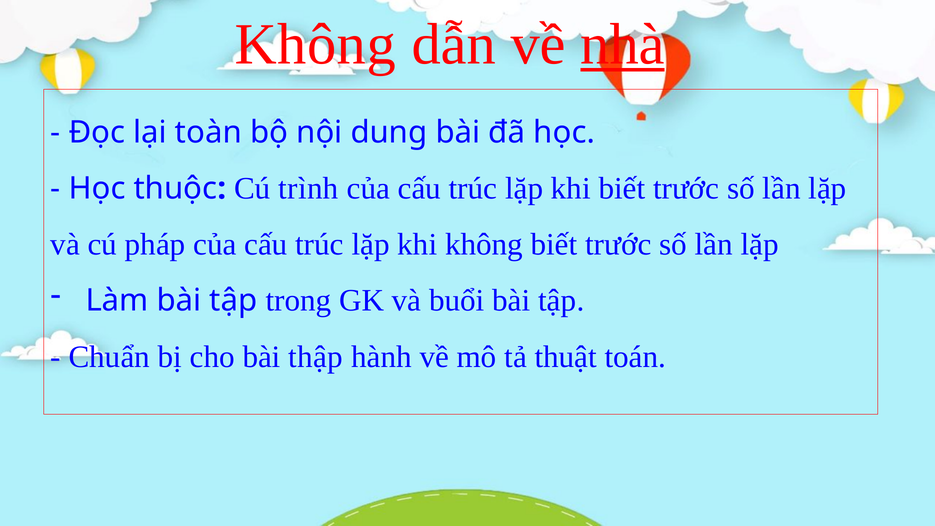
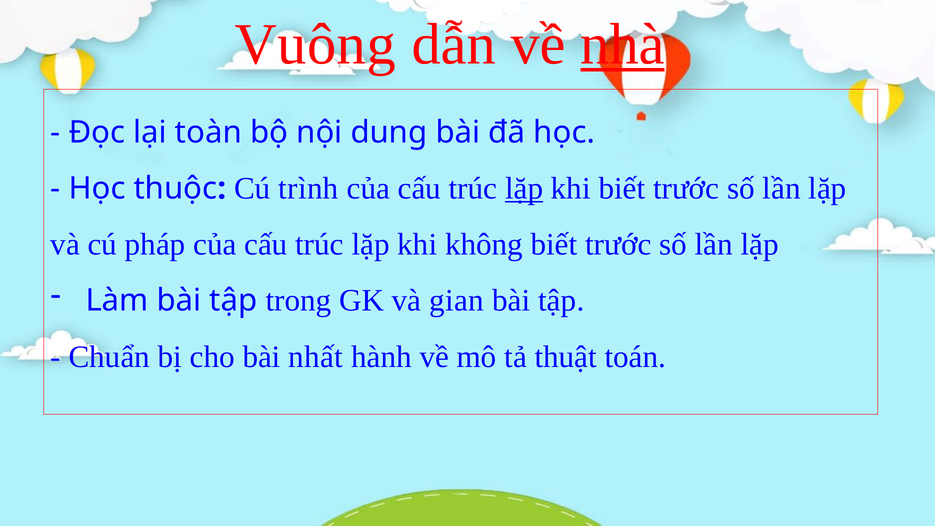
Không: Không -> Vuông (315, 45)
lặp underline: none -> present (524, 188)
buổi: buổi -> gian (457, 301)
thập: thập -> nhất (316, 357)
